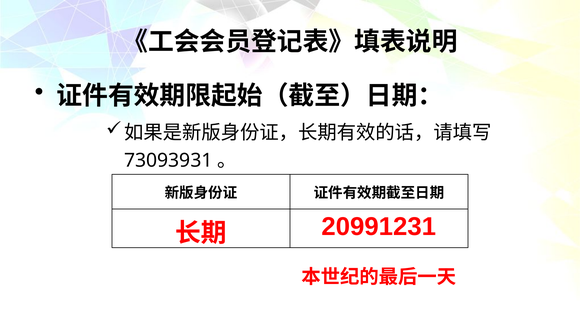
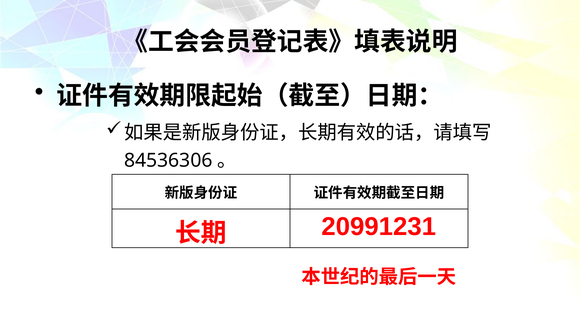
73093931: 73093931 -> 84536306 (168, 161)
